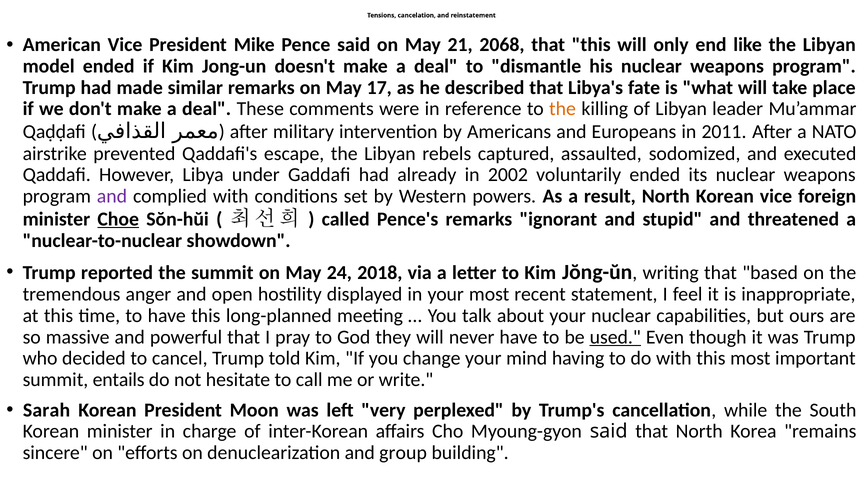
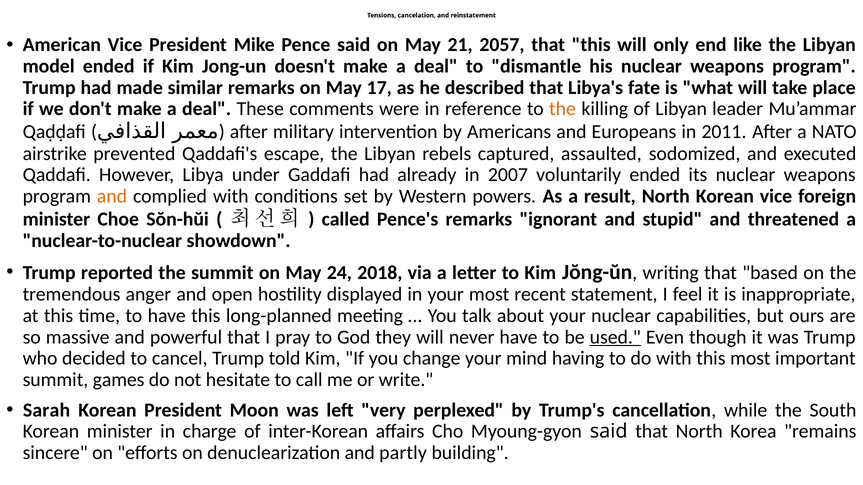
2068: 2068 -> 2057 (502, 45)
2002: 2002 -> 2007 (508, 175)
and colour: purple -> orange (112, 196)
Choe underline: present -> none (118, 219)
entails: entails -> games (119, 380)
group: group -> partly (403, 453)
